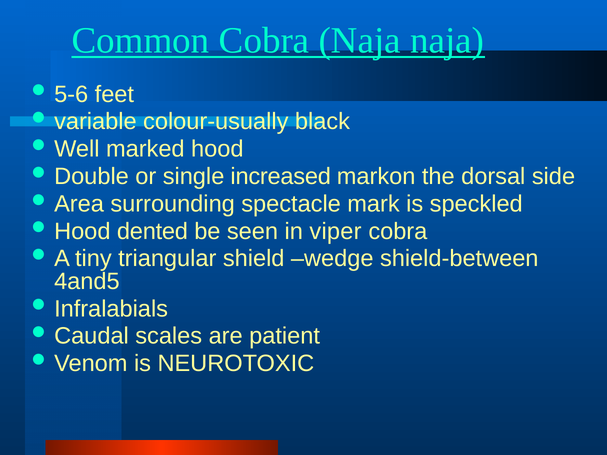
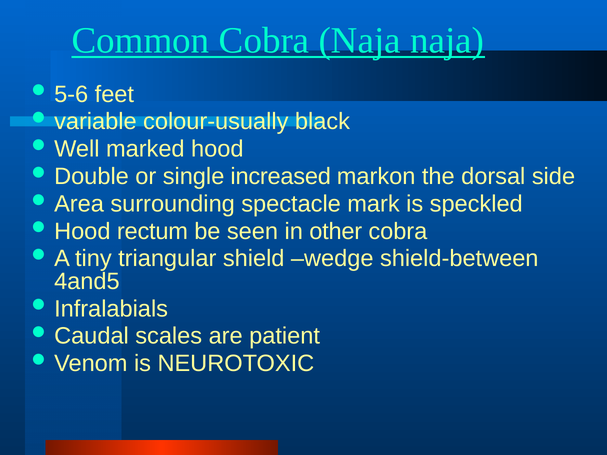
dented: dented -> rectum (152, 231)
viper: viper -> other (336, 231)
